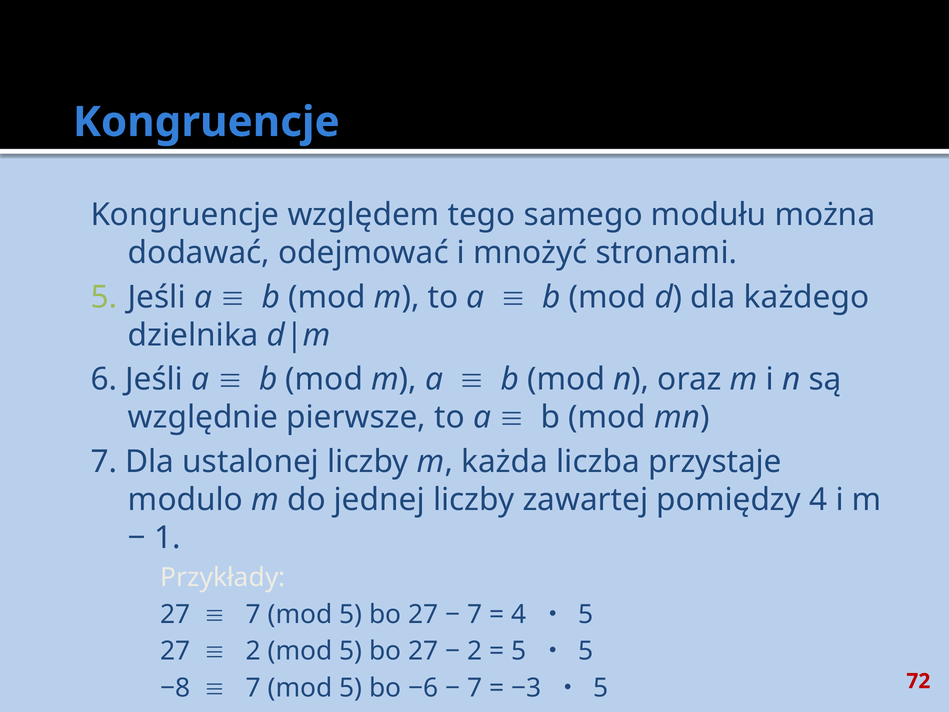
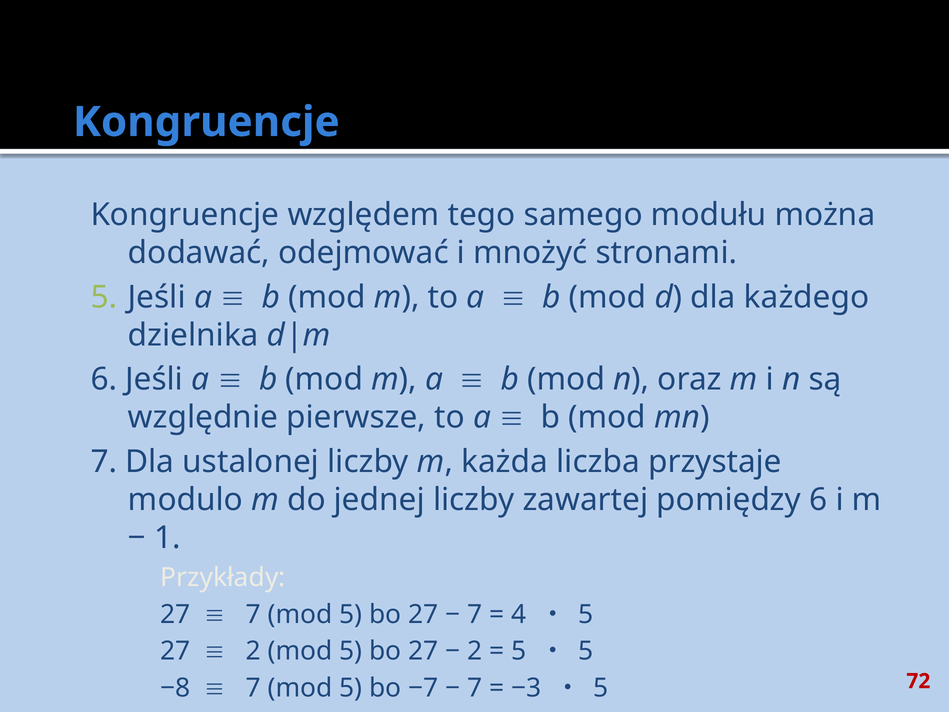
pomiędzy 4: 4 -> 6 (818, 500)
−6: −6 -> −7 (423, 688)
